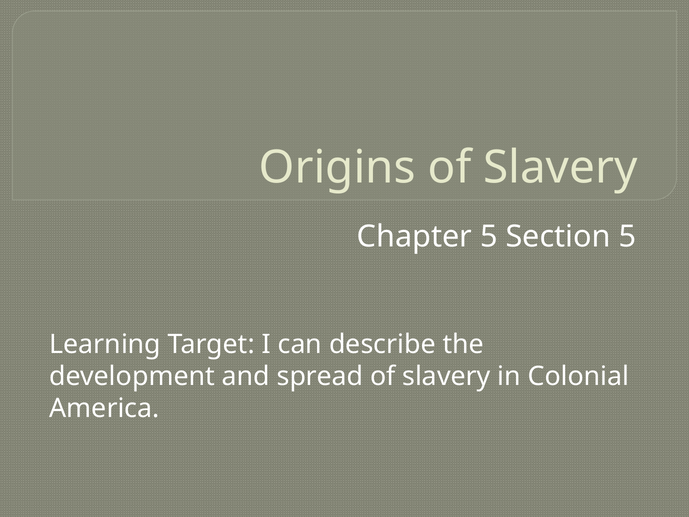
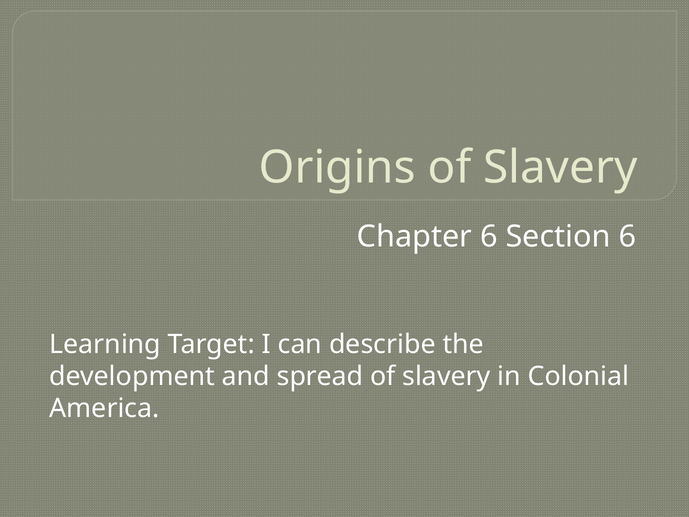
Chapter 5: 5 -> 6 (489, 236)
Section 5: 5 -> 6 (628, 236)
